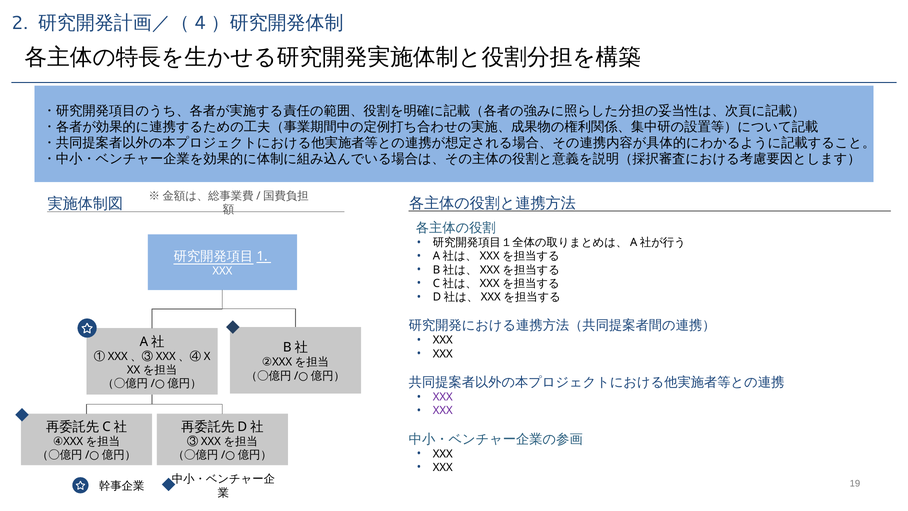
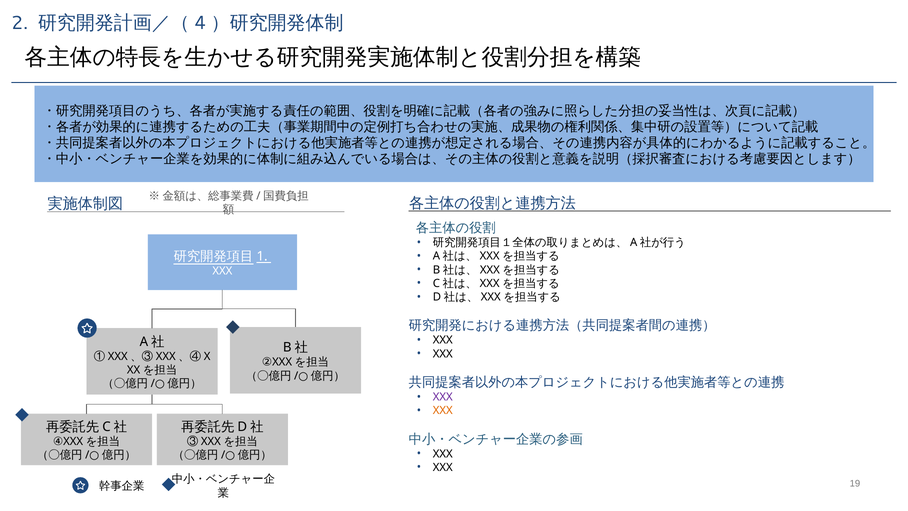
XXX colour: purple -> orange (443, 410)
